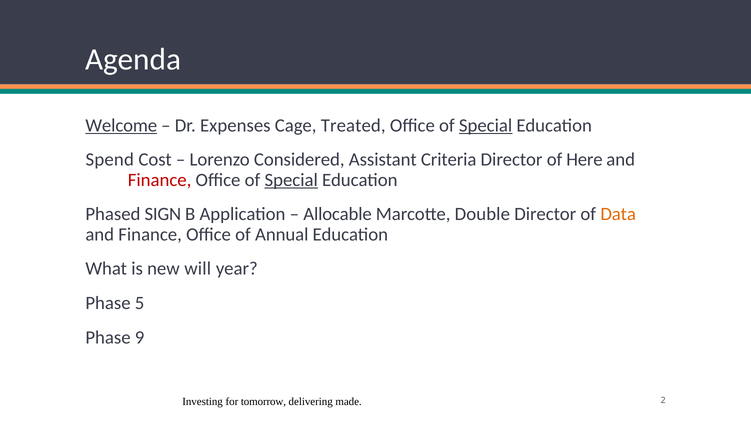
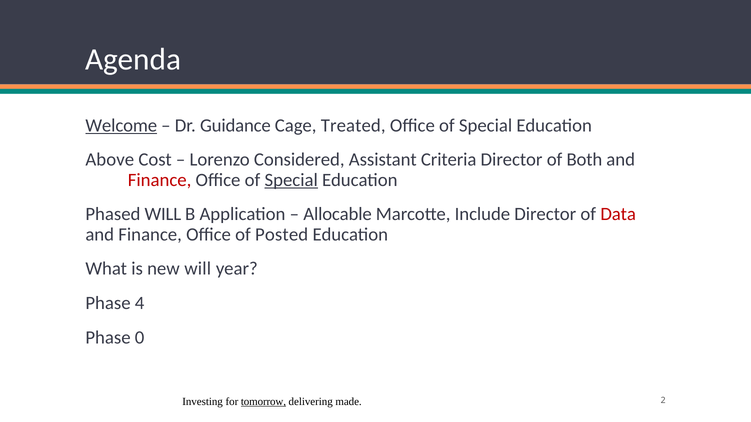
Expenses: Expenses -> Guidance (235, 125)
Special underline: present -> none (486, 125)
Spend: Spend -> Above (110, 160)
Here: Here -> Both (584, 160)
Phased SIGN: SIGN -> WILL (163, 214)
Double: Double -> Include (482, 214)
Data colour: orange -> red (618, 214)
Annual: Annual -> Posted (282, 235)
5: 5 -> 4 (140, 303)
9: 9 -> 0 (140, 338)
tomorrow underline: none -> present (263, 402)
